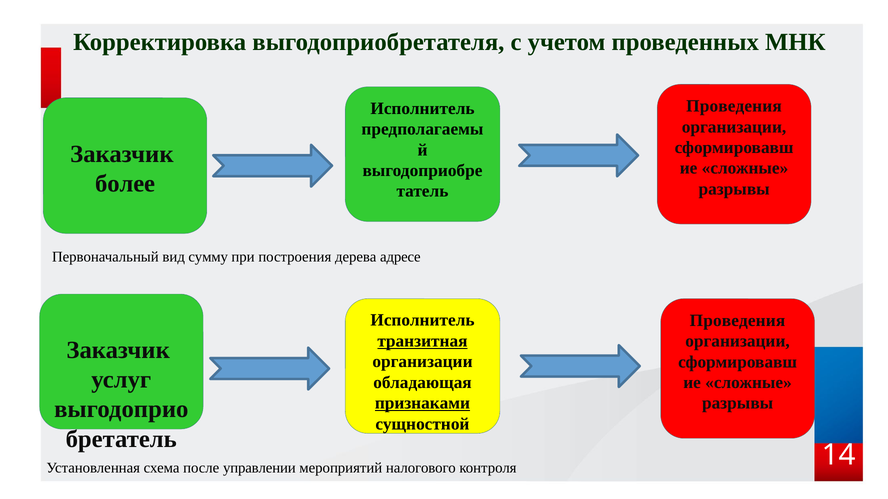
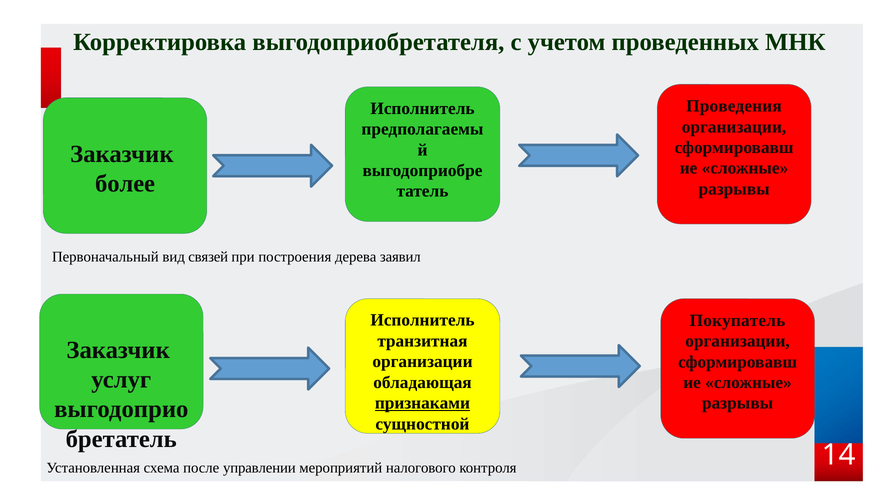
сумму: сумму -> связей (208, 257)
адресе: адресе -> заявил (400, 257)
Проведения: Проведения -> Покупатель (737, 321)
транзитная underline: present -> none (422, 341)
